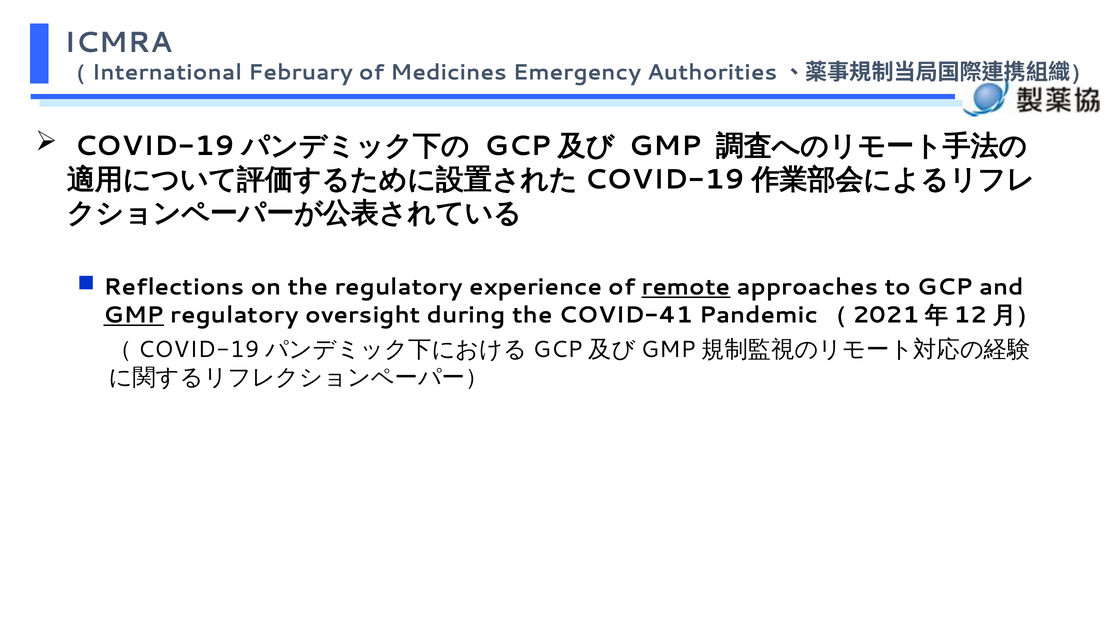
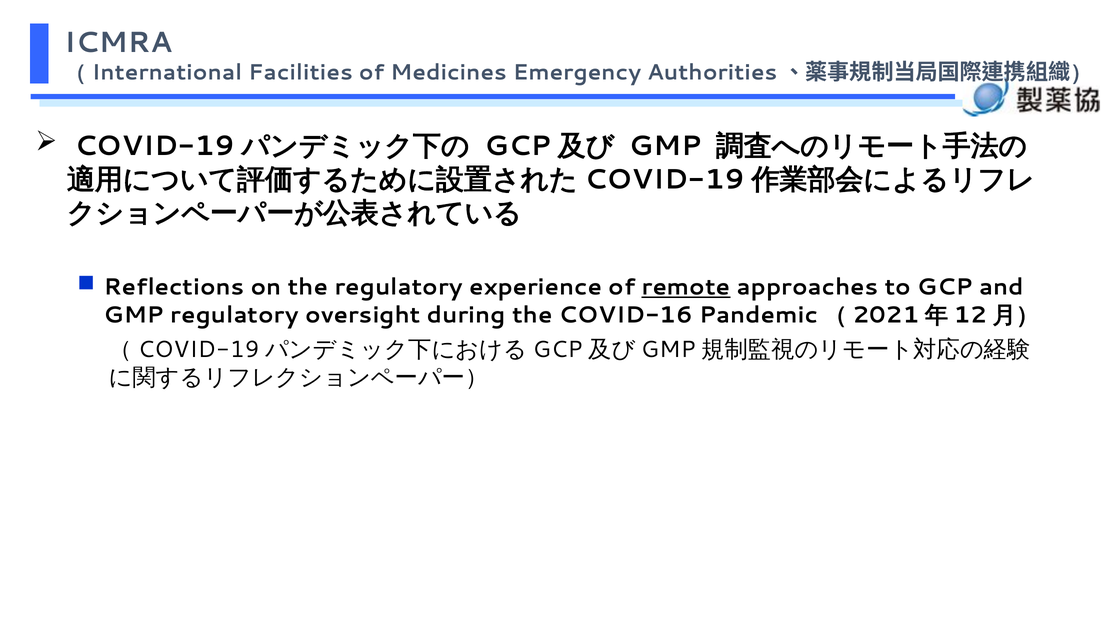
February: February -> Facilities (300, 73)
GMP underline: present -> none (134, 315)
COVID-41: COVID-41 -> COVID-16 (626, 315)
